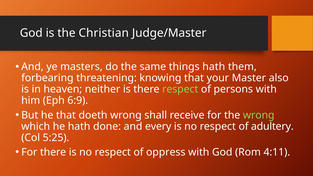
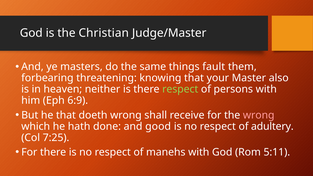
things hath: hath -> fault (214, 67)
wrong colour: light green -> pink (259, 115)
every: every -> good (158, 126)
5:25: 5:25 -> 7:25 (56, 138)
oppress: oppress -> manehs (166, 152)
4:11: 4:11 -> 5:11 (277, 152)
